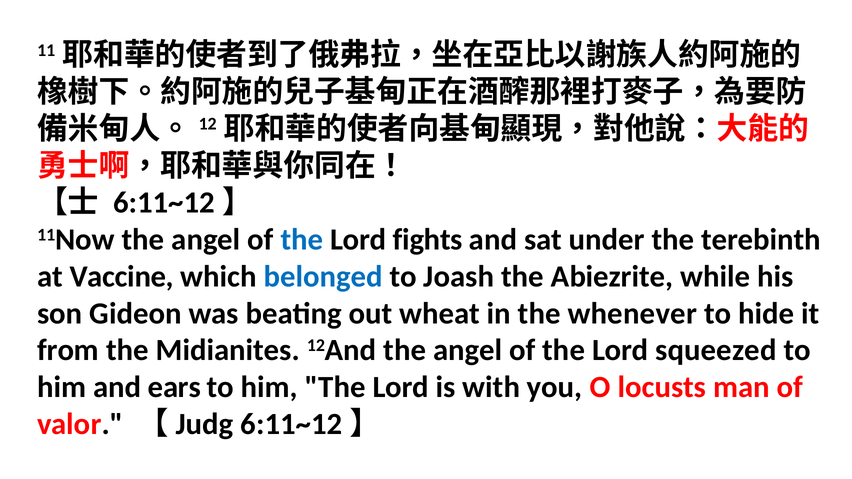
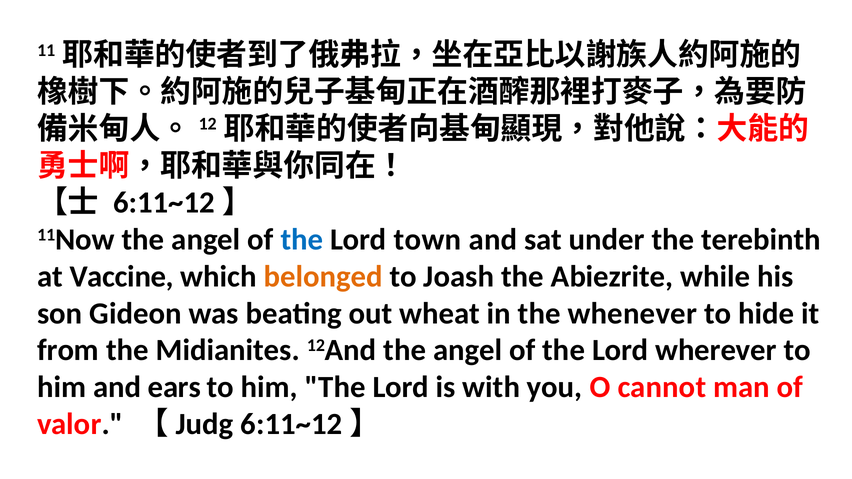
fights: fights -> town (427, 240)
belonged colour: blue -> orange (323, 277)
squeezed: squeezed -> wherever (716, 351)
locusts: locusts -> cannot (662, 387)
